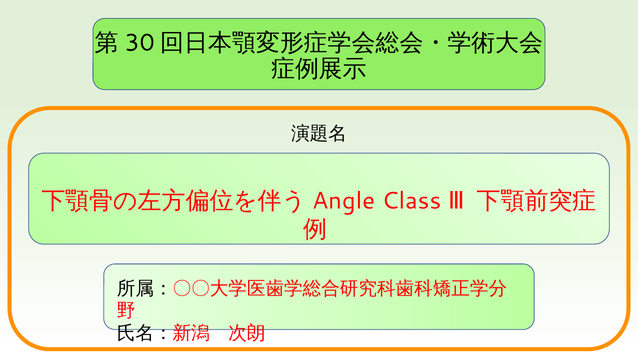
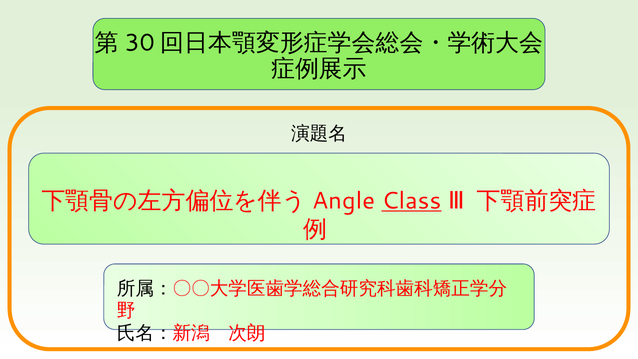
Class underline: none -> present (412, 201)
